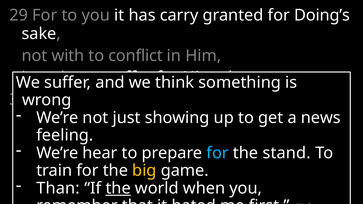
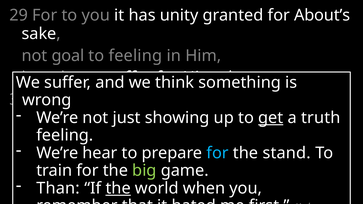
carry: carry -> unity (179, 15)
Doing’s: Doing’s -> About’s (322, 15)
with: with -> goal (68, 56)
to conflict: conflict -> feeling (135, 56)
get underline: none -> present (271, 118)
news: news -> truth (321, 118)
big colour: yellow -> light green (144, 171)
